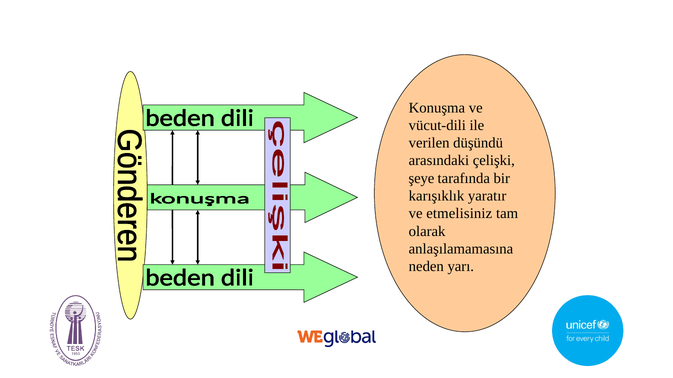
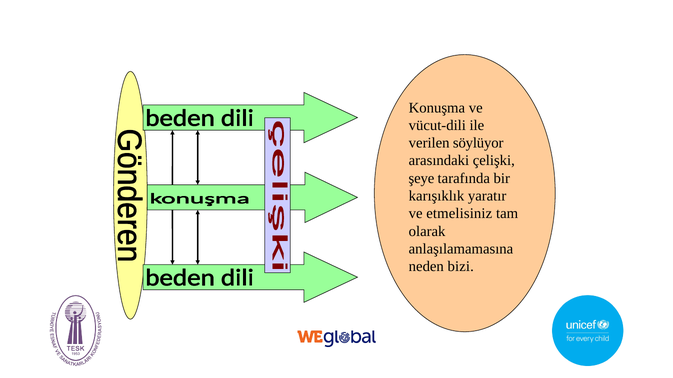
düşündü: düşündü -> söylüyor (478, 143)
yarı: yarı -> bizi (461, 267)
